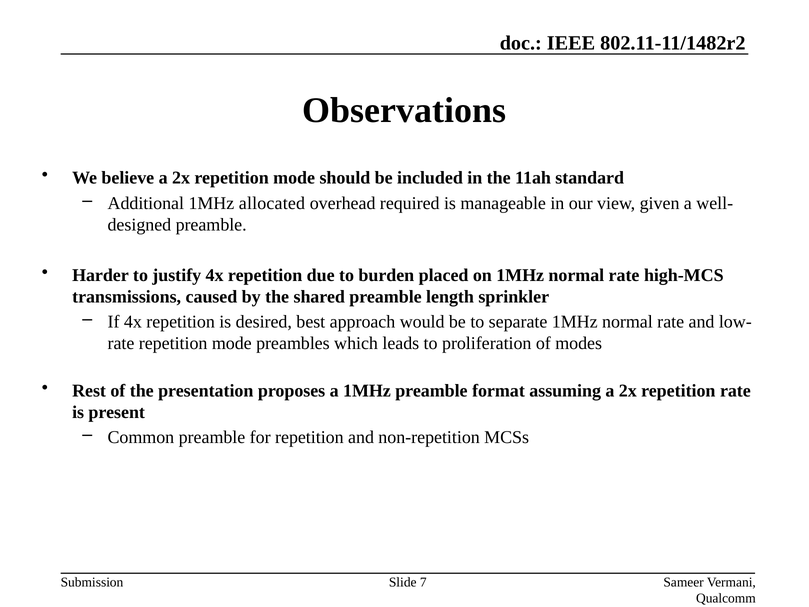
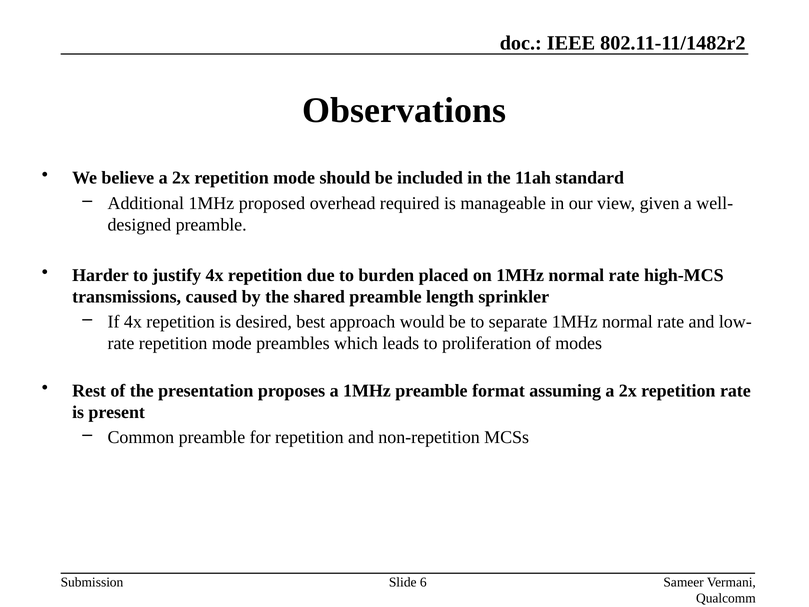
allocated: allocated -> proposed (272, 203)
7: 7 -> 6 (423, 582)
